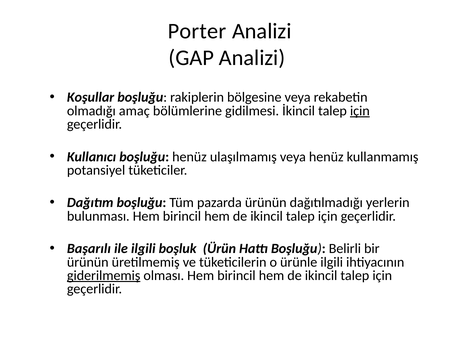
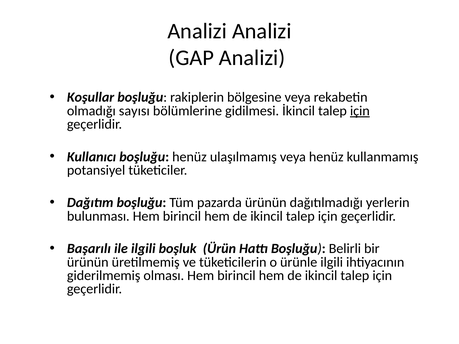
Porter: Porter -> Analizi (197, 31)
amaç: amaç -> sayısı (134, 111)
giderilmemiş underline: present -> none (104, 276)
